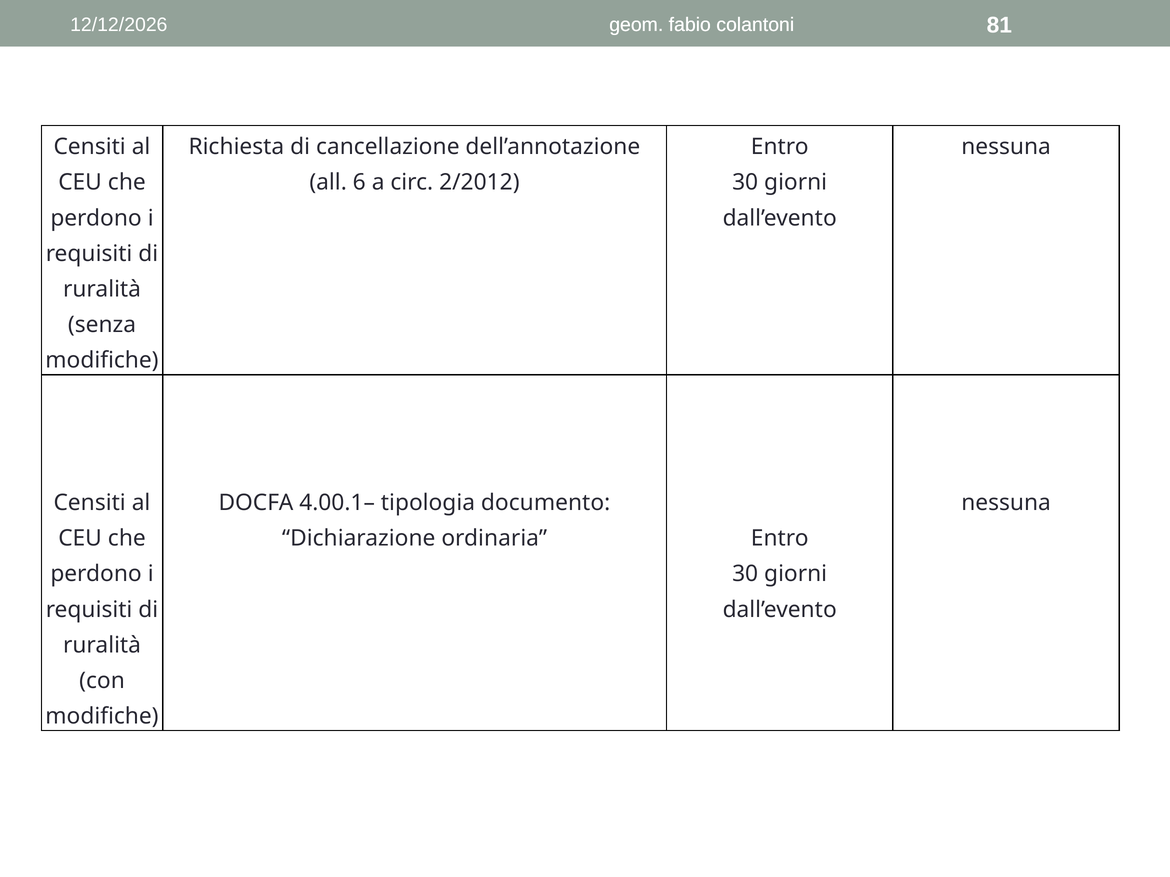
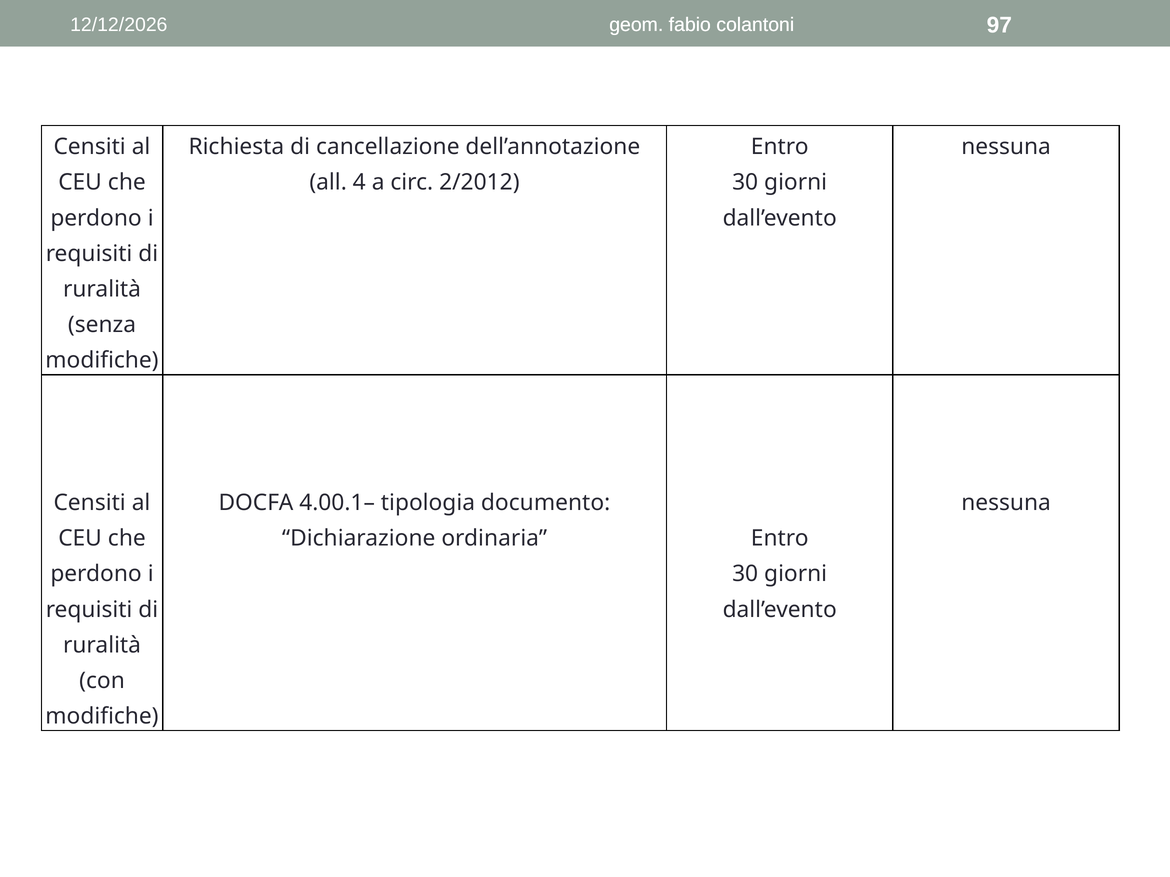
81: 81 -> 97 (999, 25)
6: 6 -> 4 (359, 183)
